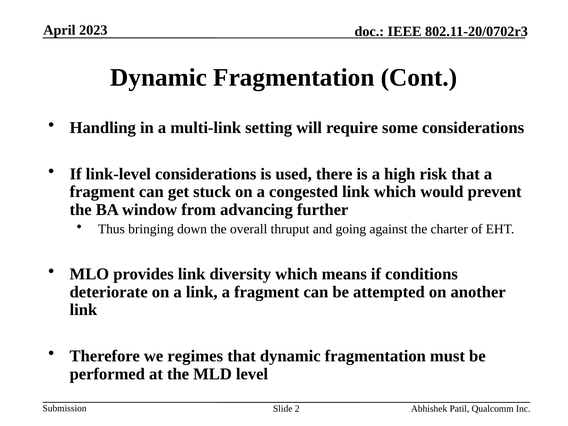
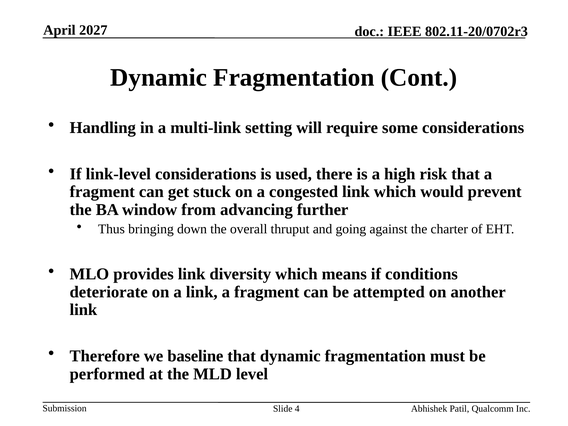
2023: 2023 -> 2027 (93, 30)
regimes: regimes -> baseline (195, 356)
2: 2 -> 4 (297, 409)
